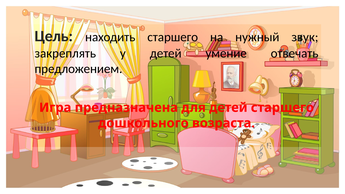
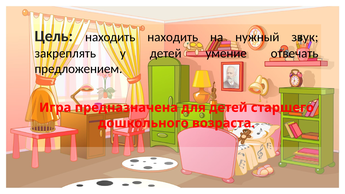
находить старшего: старшего -> находить (173, 37)
